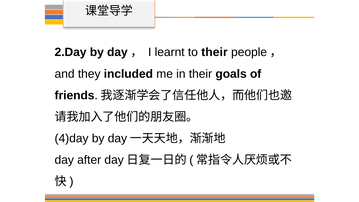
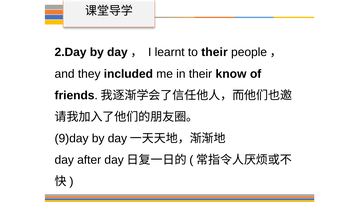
goals: goals -> know (231, 74)
4)day: 4)day -> 9)day (72, 138)
